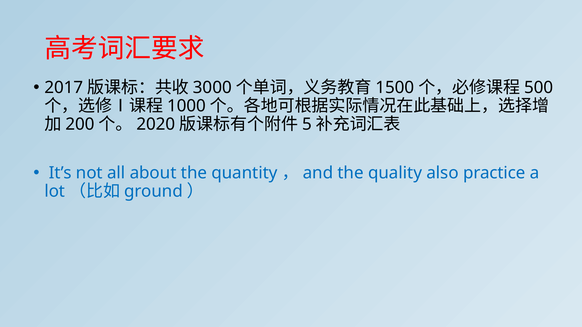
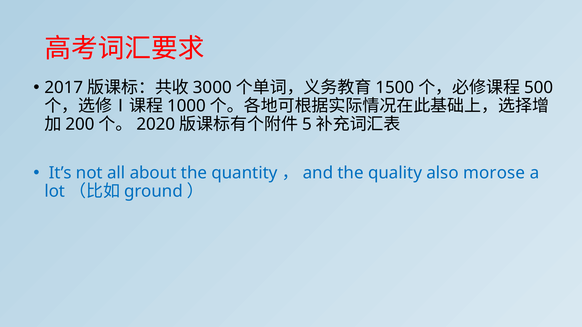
practice: practice -> morose (494, 173)
